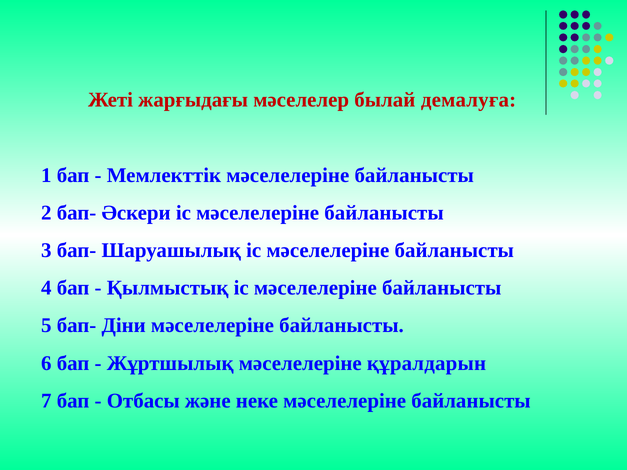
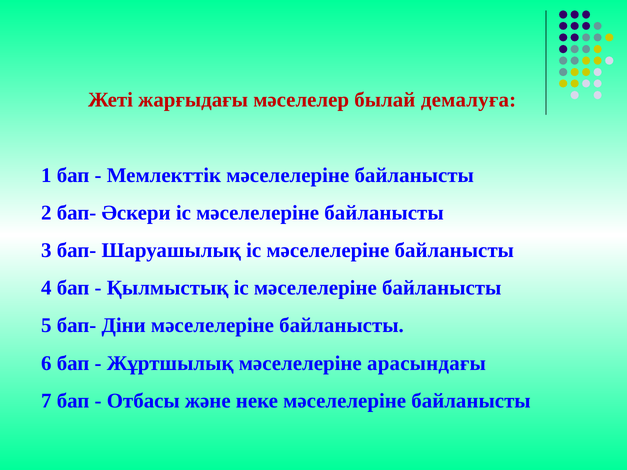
құралдарын: құралдарын -> арасындағы (427, 363)
